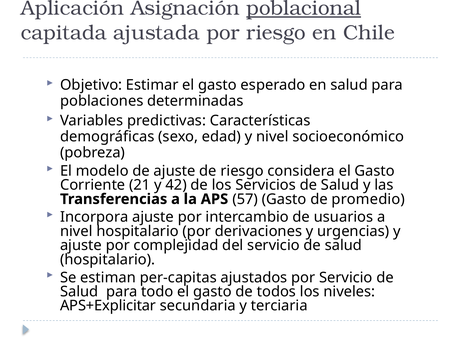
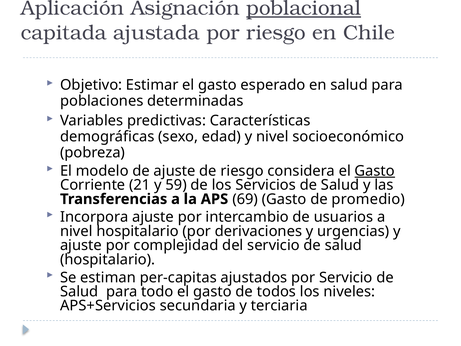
Gasto underline: none -> present (375, 171)
42: 42 -> 59 (176, 185)
57: 57 -> 69 (245, 199)
APS+Explicitar: APS+Explicitar -> APS+Servicios (108, 306)
